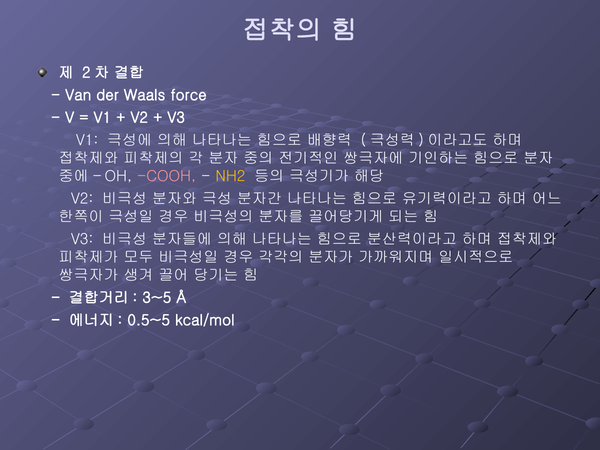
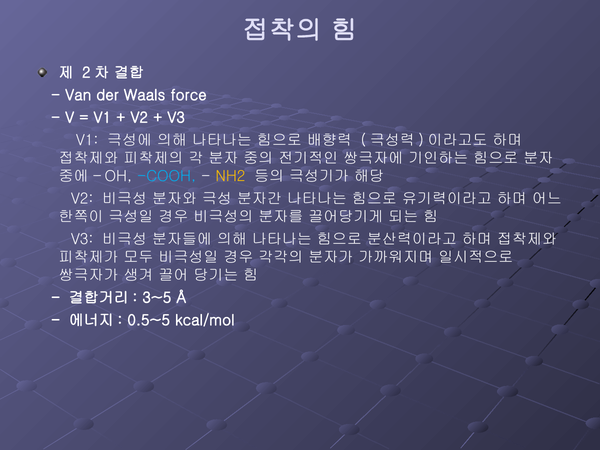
COOH colour: pink -> light blue (167, 176)
